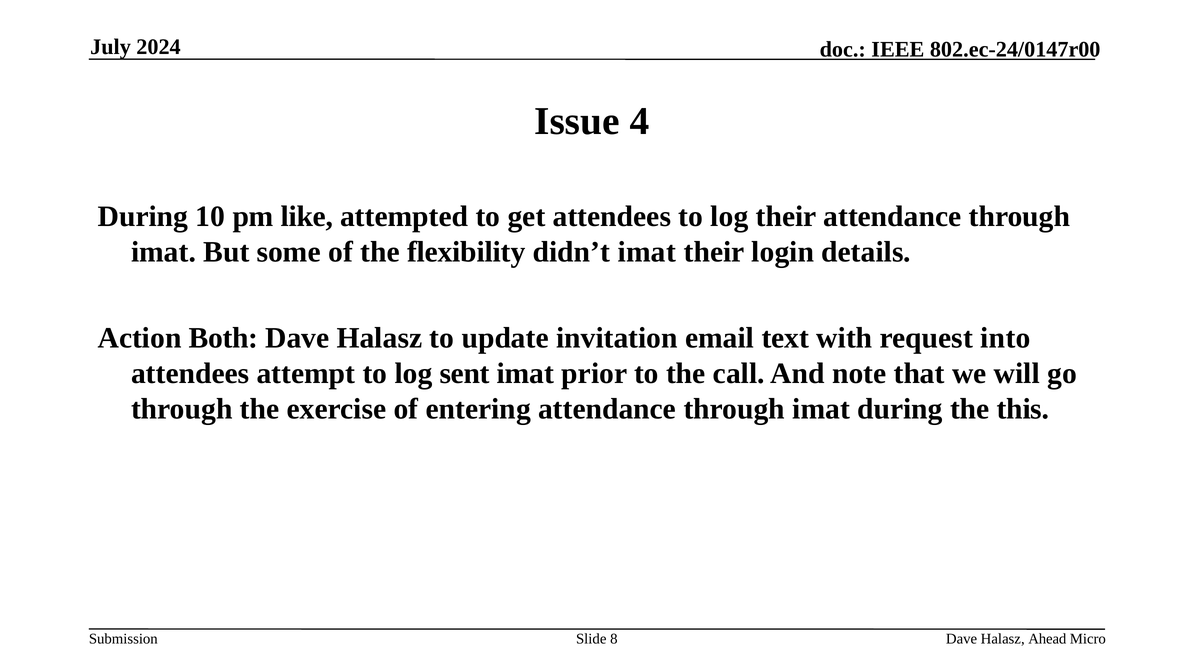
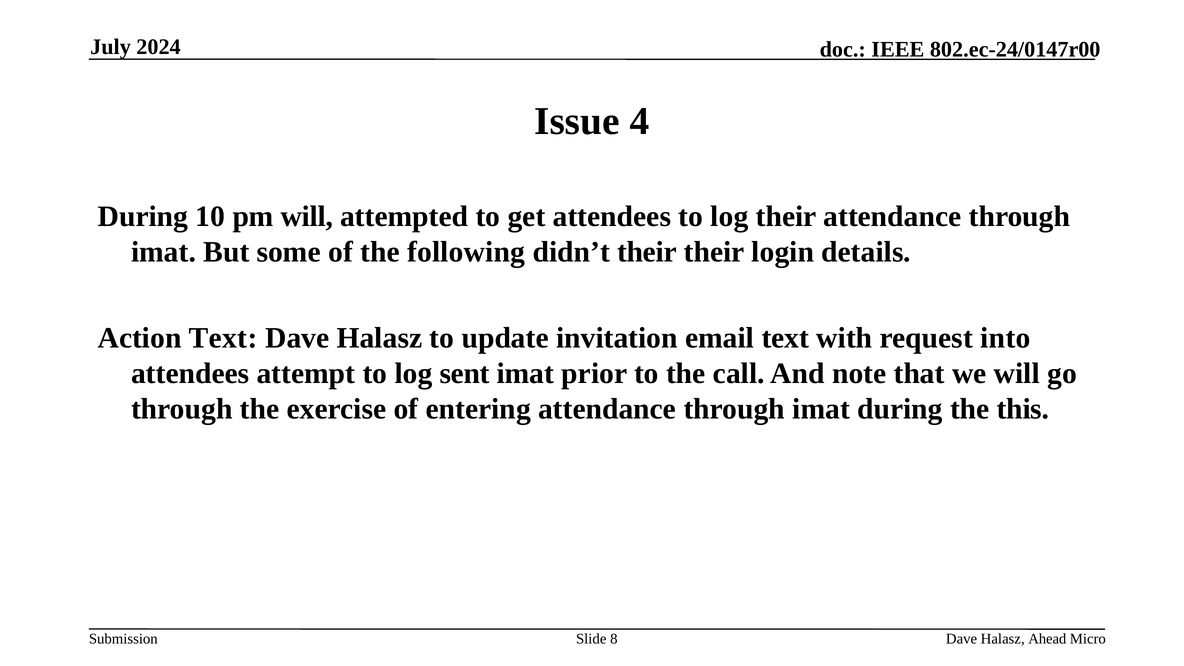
pm like: like -> will (307, 217)
flexibility: flexibility -> following (466, 252)
didn’t imat: imat -> their (647, 252)
Action Both: Both -> Text (223, 338)
